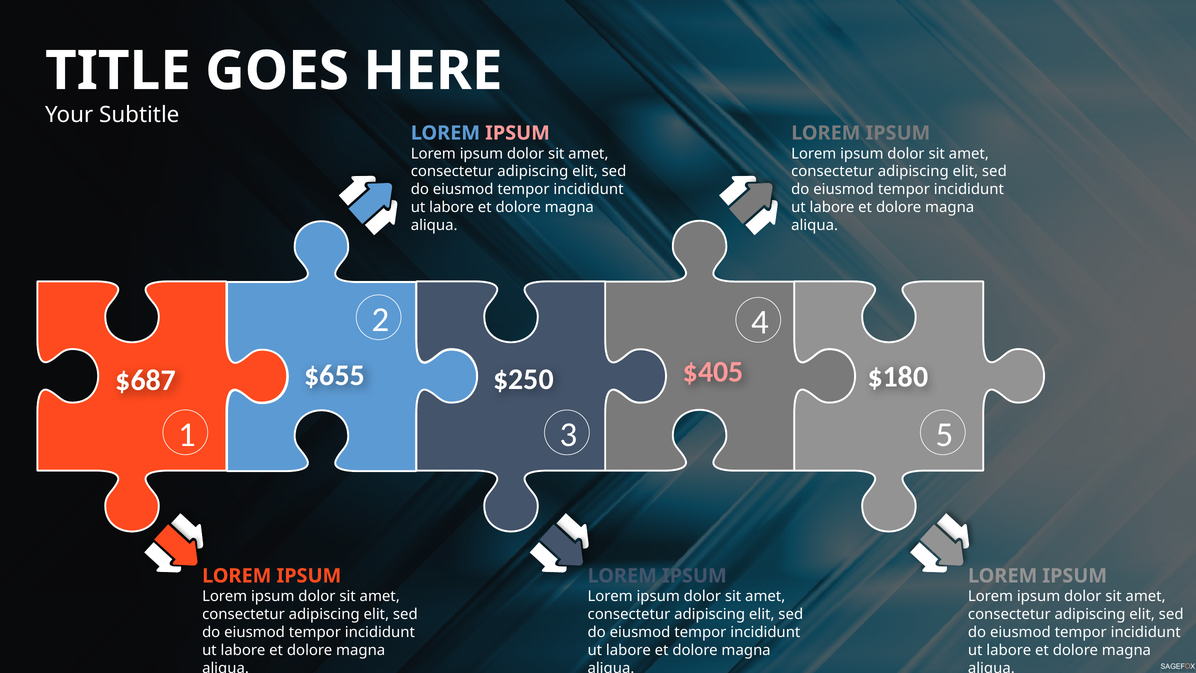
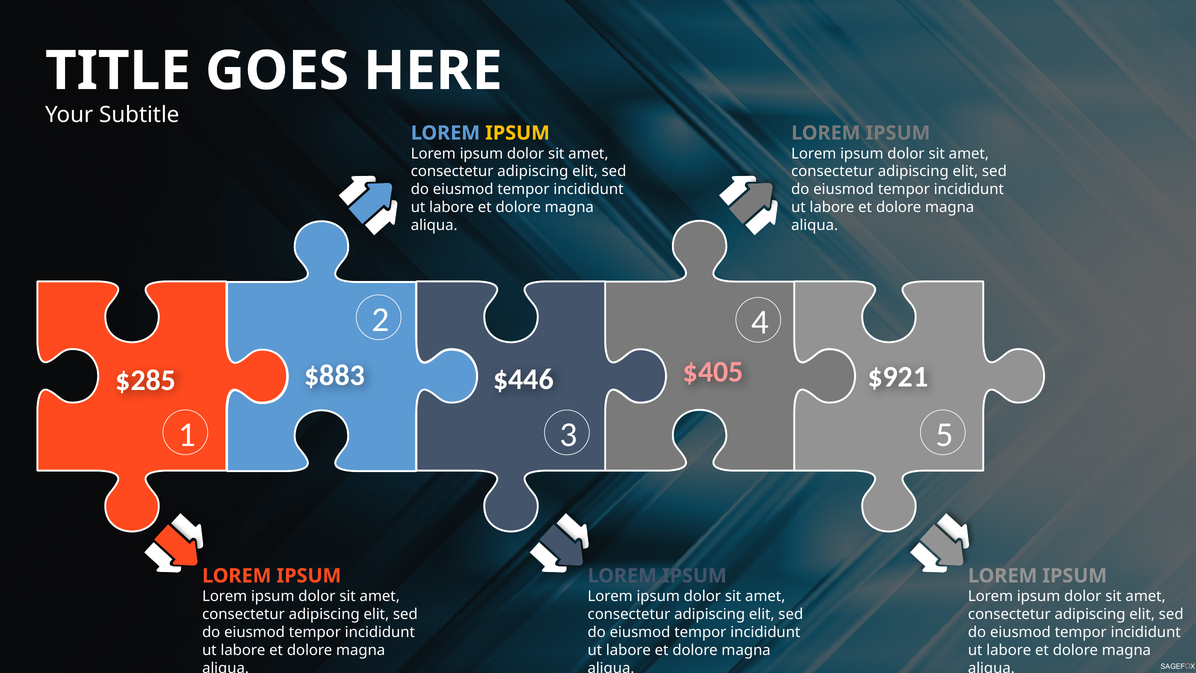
IPSUM colour: pink -> yellow (518, 133)
$655: $655 -> $883 (335, 375)
$180: $180 -> $921 (898, 377)
$250: $250 -> $446 (523, 379)
$687: $687 -> $285 (146, 380)
